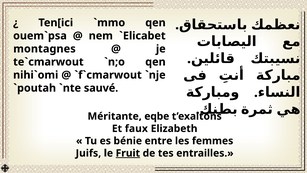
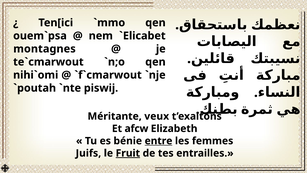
sauvé: sauvé -> piswij (101, 88)
eqbe: eqbe -> veux (157, 116)
faux: faux -> afcw (136, 128)
entre underline: none -> present (159, 141)
